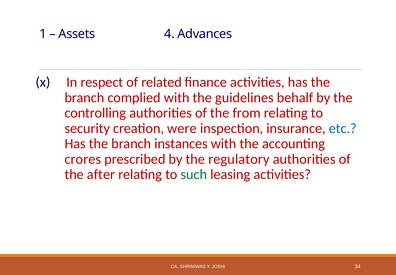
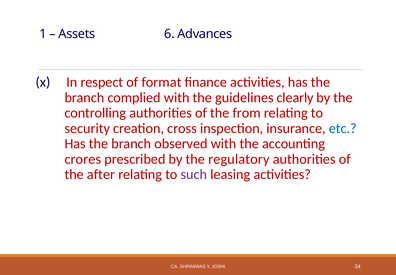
4: 4 -> 6 (169, 34)
related: related -> format (162, 82)
behalf: behalf -> clearly (295, 97)
were: were -> cross (182, 128)
instances: instances -> observed (181, 143)
such colour: green -> purple (194, 174)
